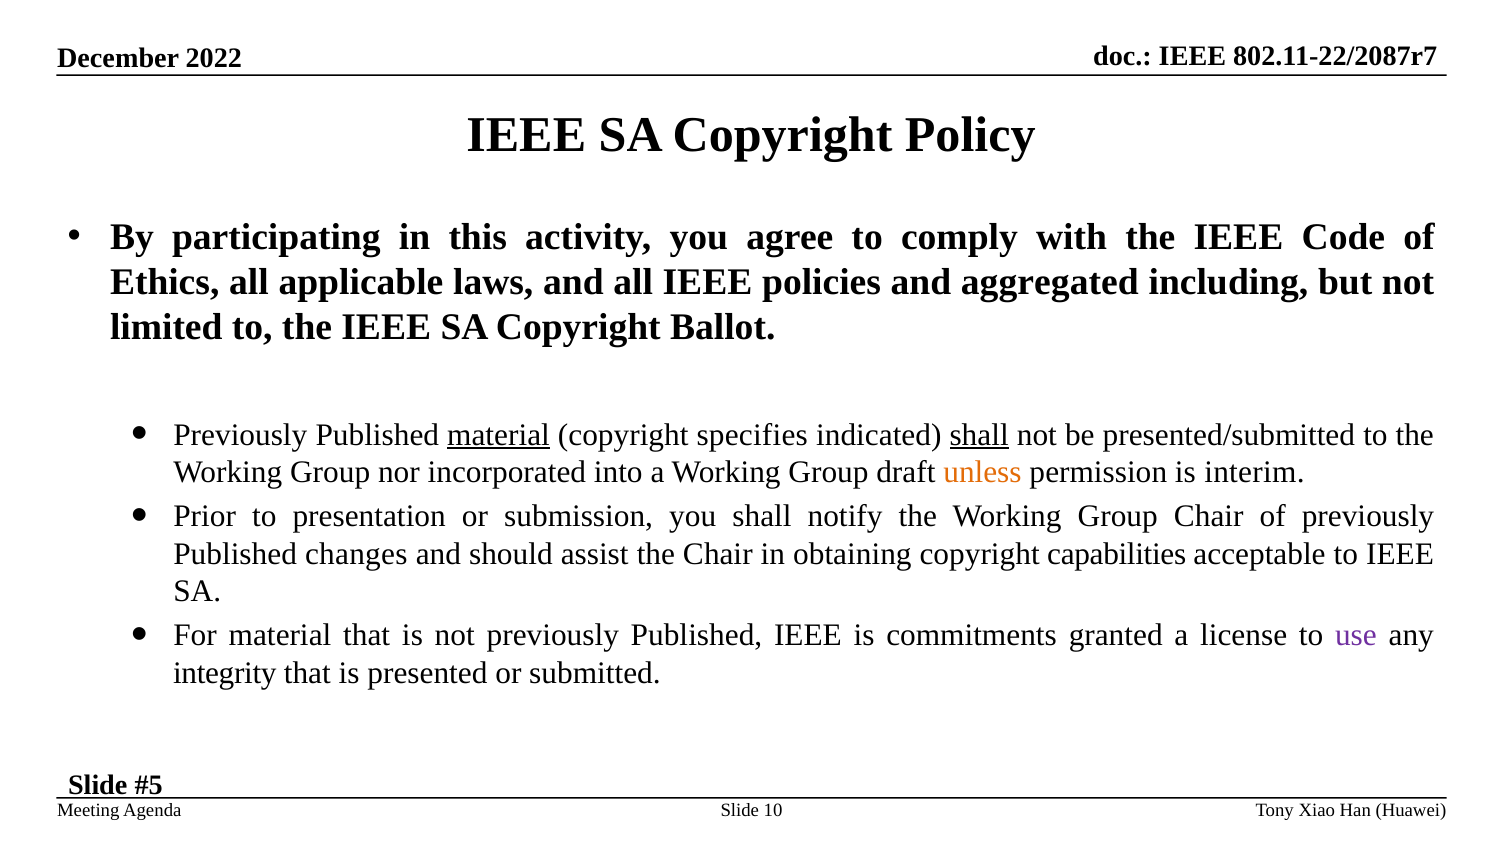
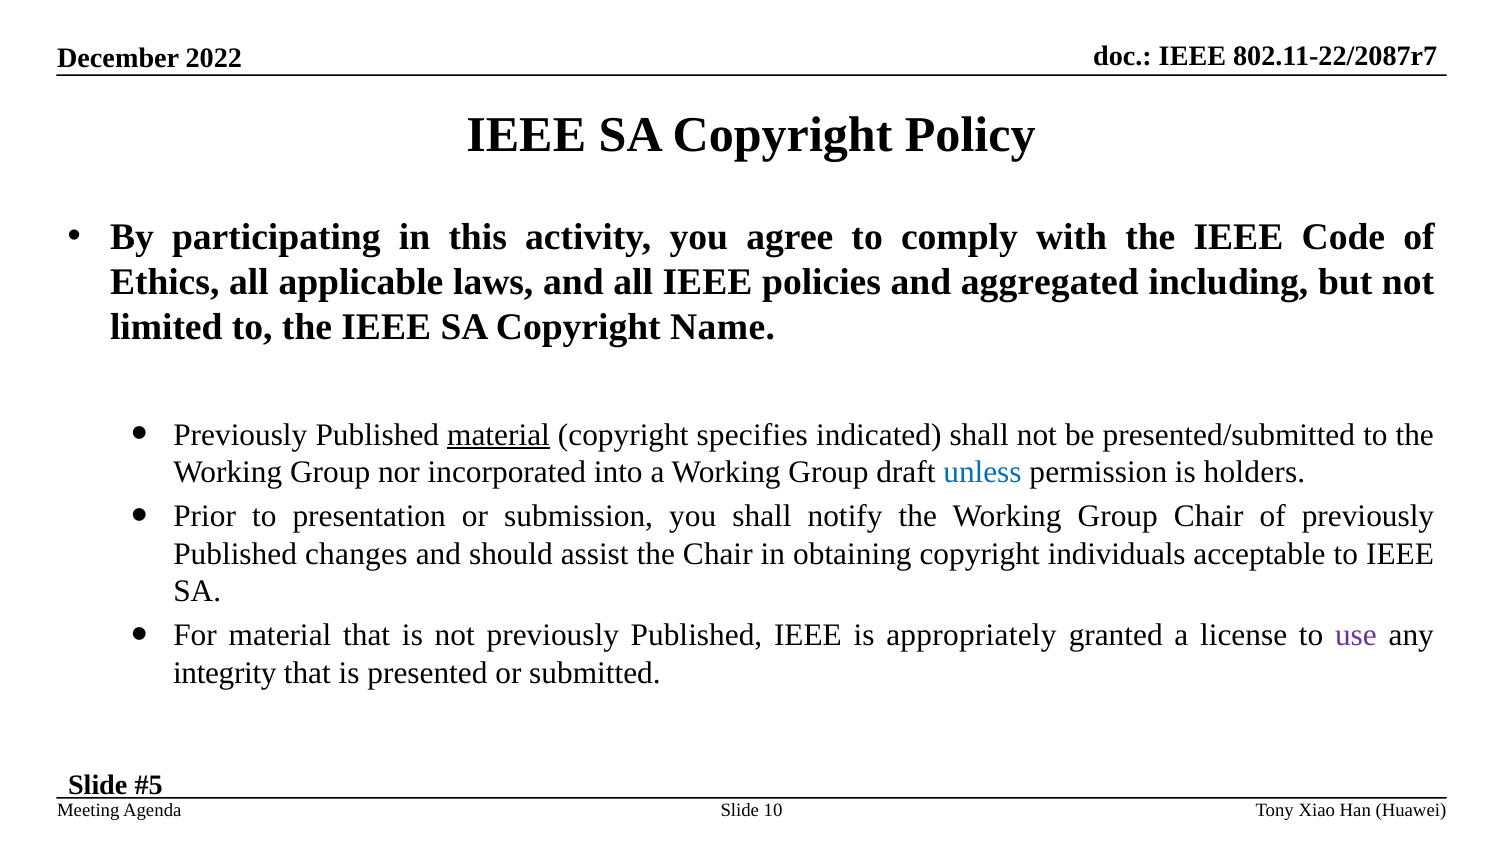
Ballot: Ballot -> Name (723, 328)
shall underline: present -> none (979, 435)
unless colour: orange -> blue (982, 473)
interim: interim -> holders (1254, 473)
capabilities: capabilities -> individuals (1117, 554)
commitments: commitments -> appropriately (971, 635)
